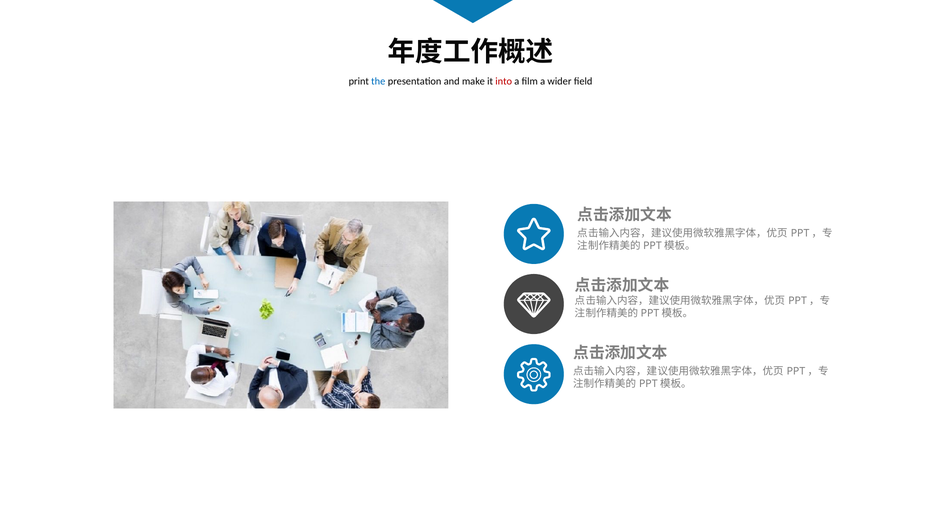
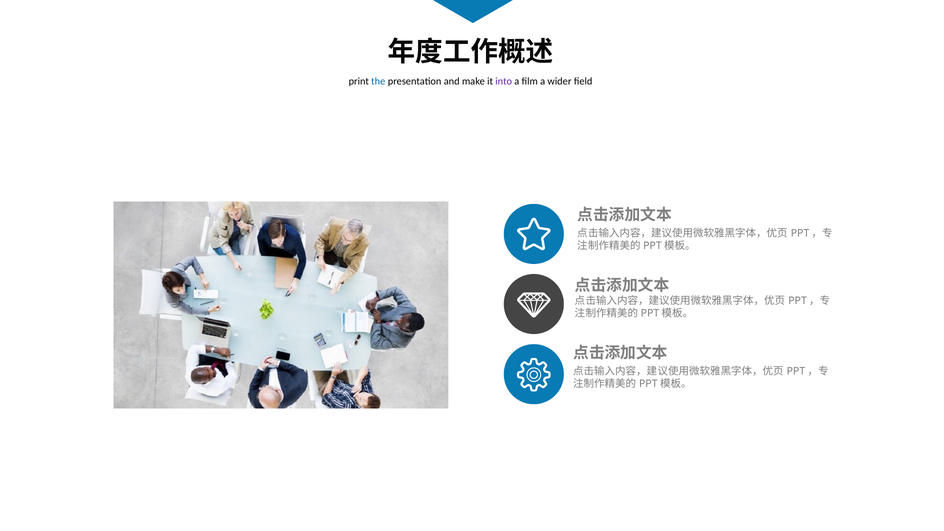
into colour: red -> purple (504, 81)
